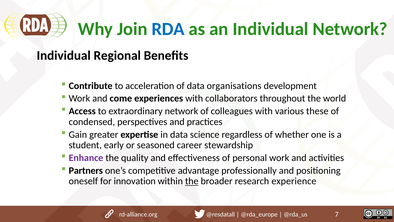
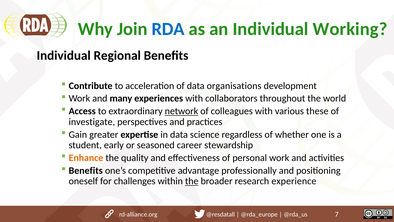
Individual Network: Network -> Working (350, 29)
come: come -> many (121, 98)
network underline: none -> present (181, 111)
condensed: condensed -> investigate (92, 122)
Enhance colour: purple -> orange (86, 158)
Partners: Partners -> Benefits (86, 170)
innovation: innovation -> challenges (135, 181)
